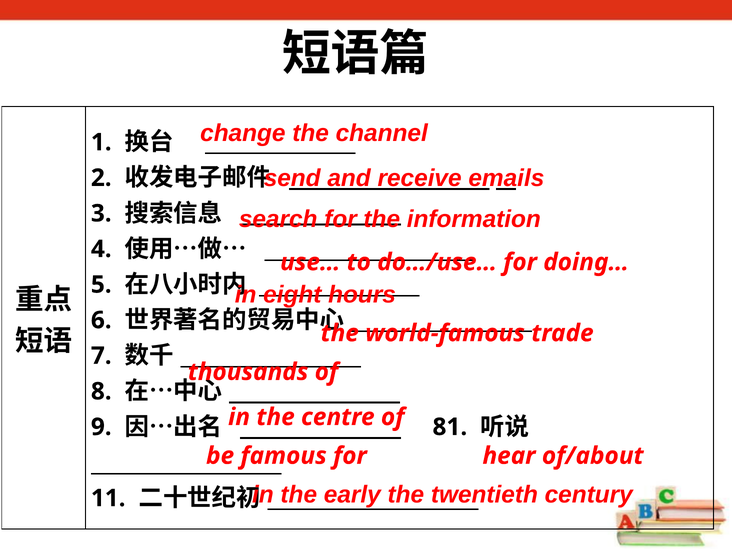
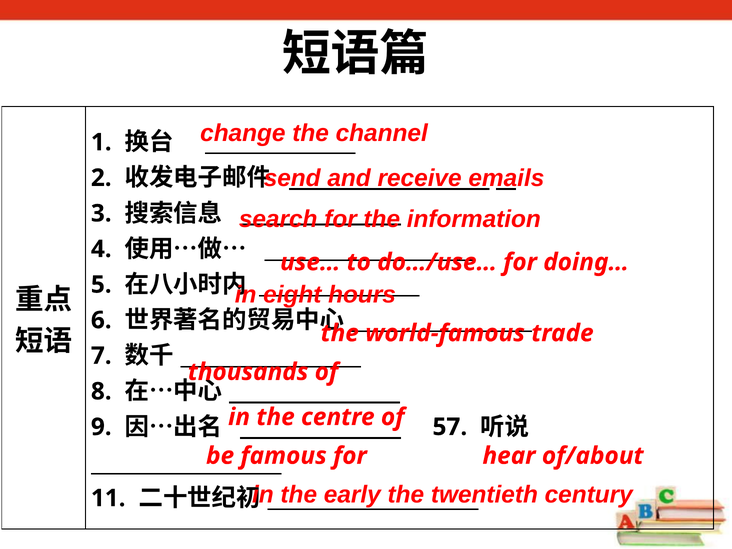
81: 81 -> 57 (450, 427)
